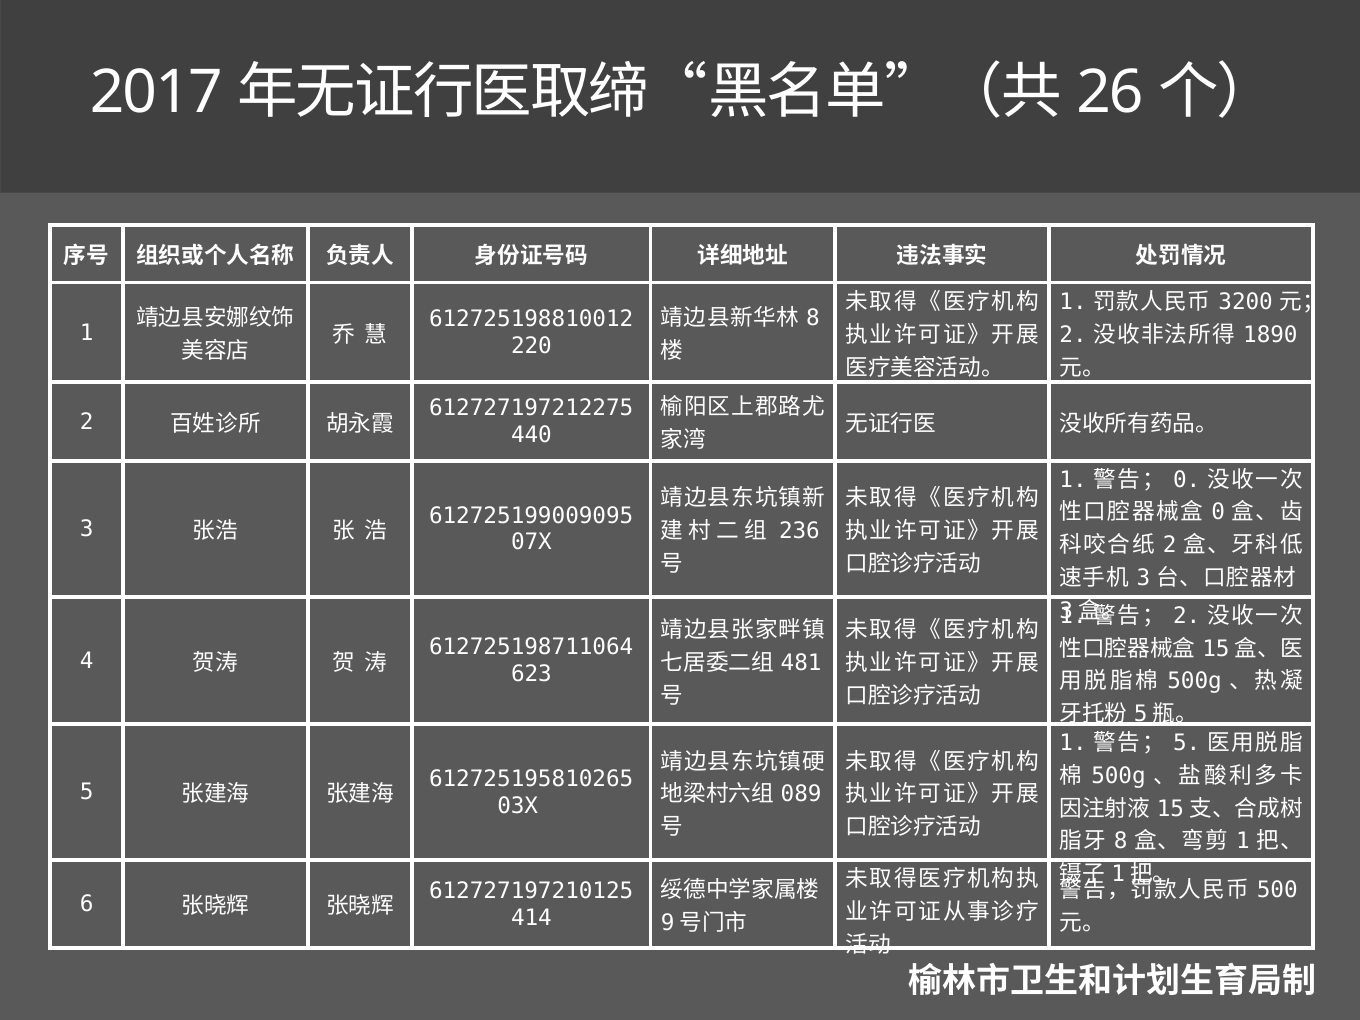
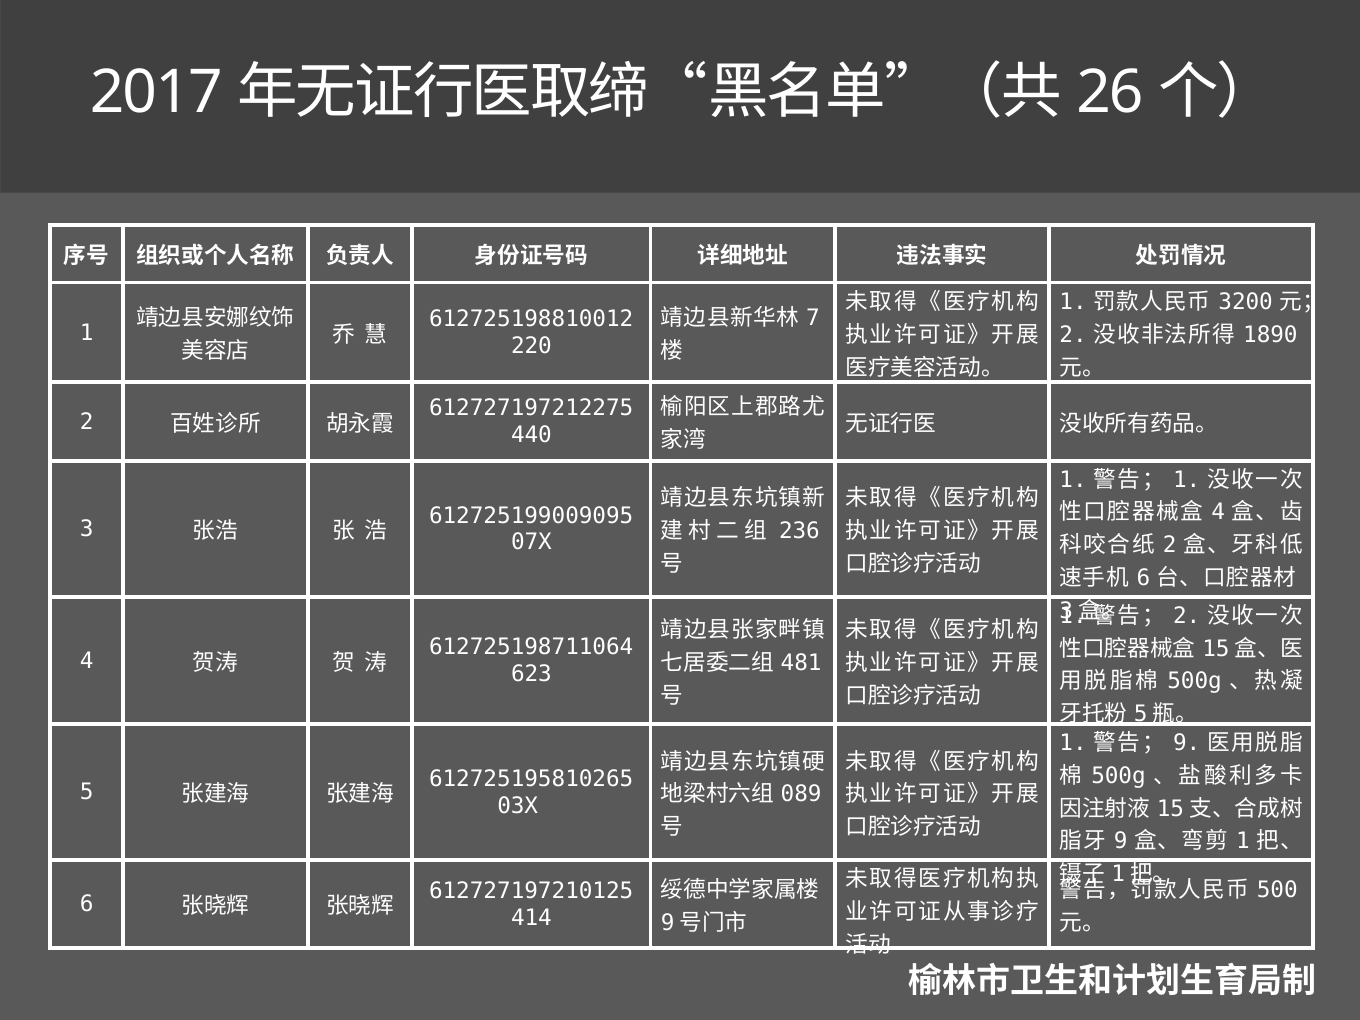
8: 8 -> 7 (813, 318)
0: 0 -> 1 (1187, 480)
0: 0 -> 4 (1218, 512)
3: 3 -> 6 (1143, 578)
5: 5 -> 9 (1187, 743)
8: 8 -> 9 (1121, 841)
